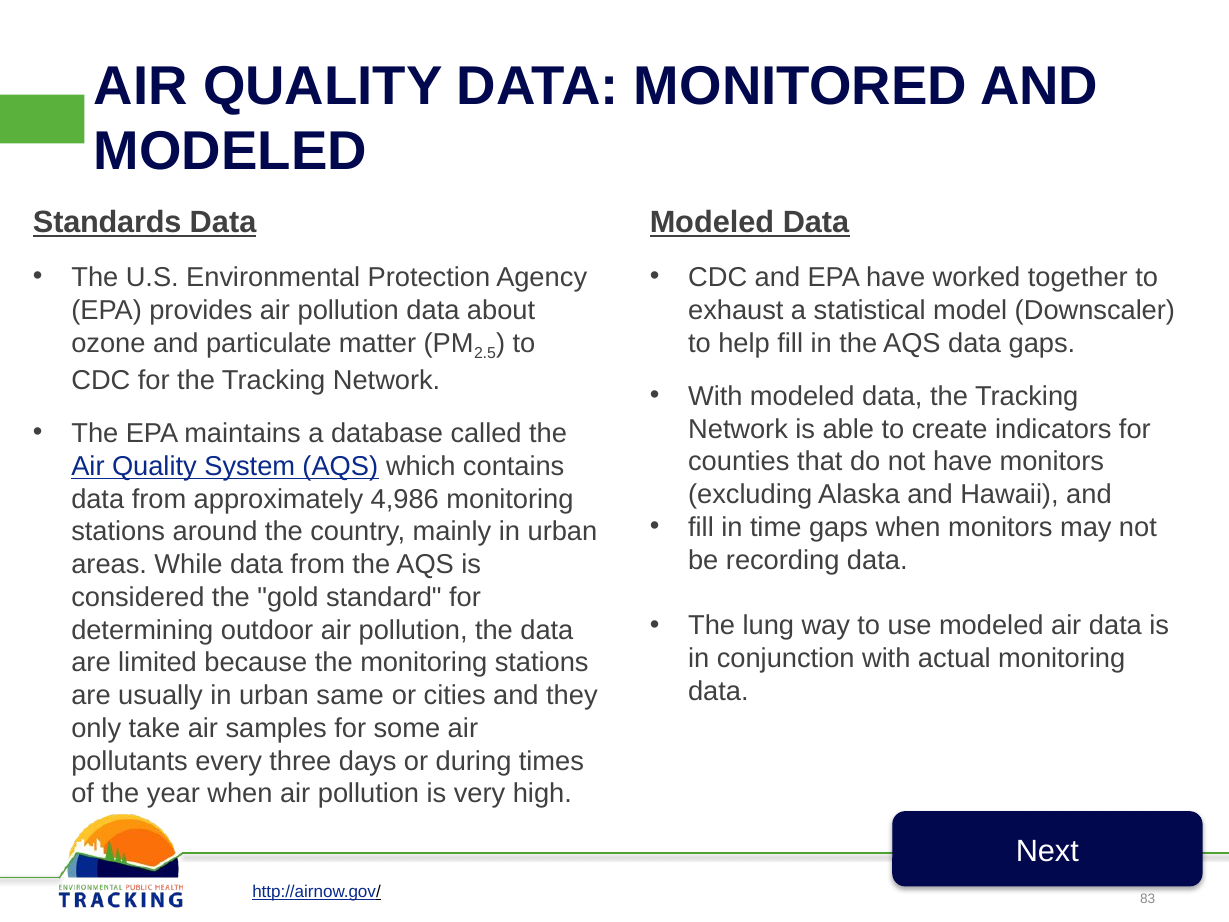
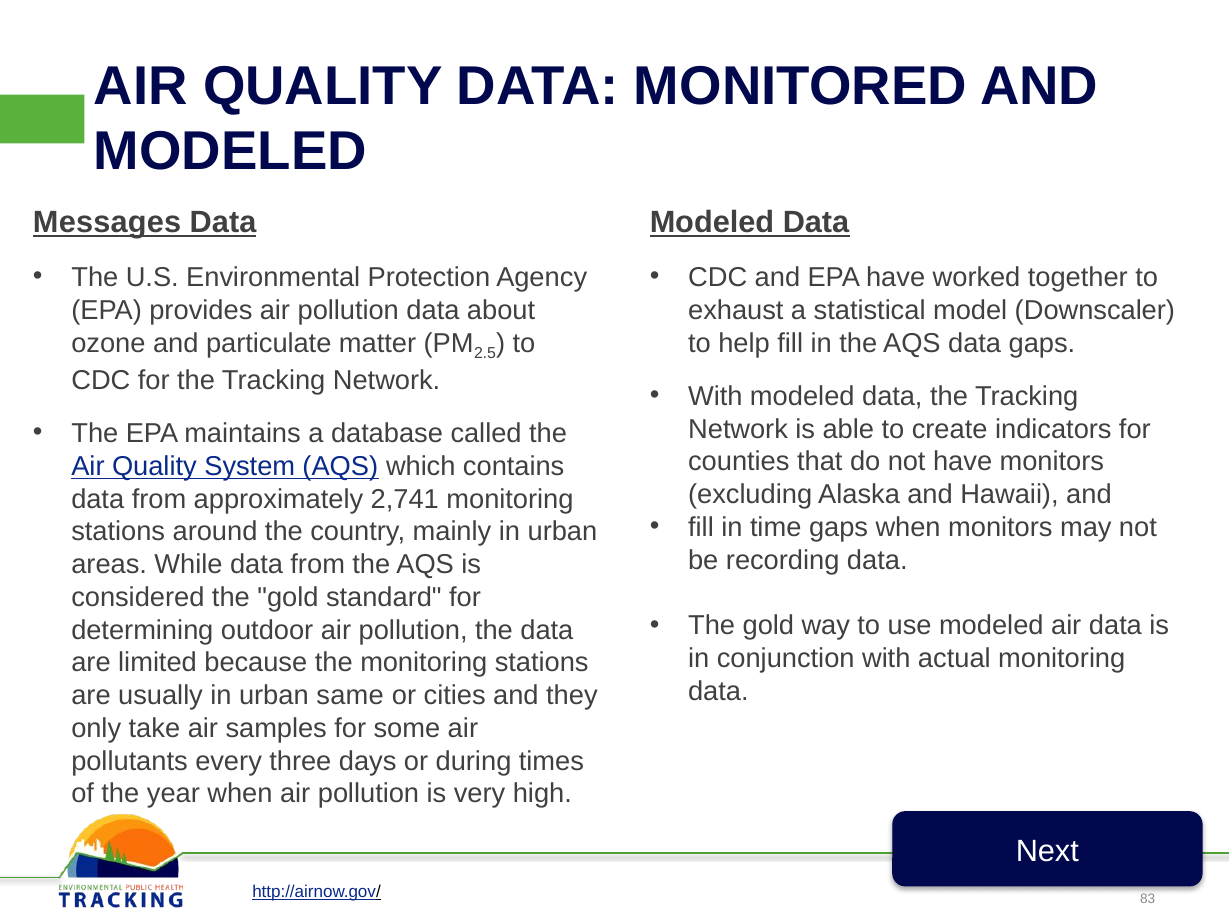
Standards: Standards -> Messages (107, 222)
4,986: 4,986 -> 2,741 (405, 499)
lung: lung -> gold (768, 625)
